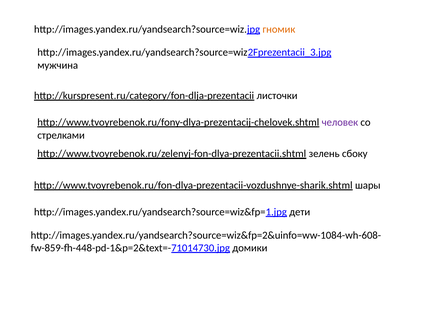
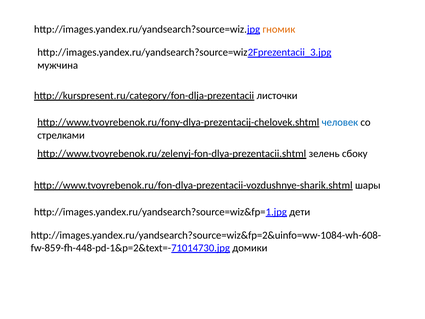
человек colour: purple -> blue (340, 122)
